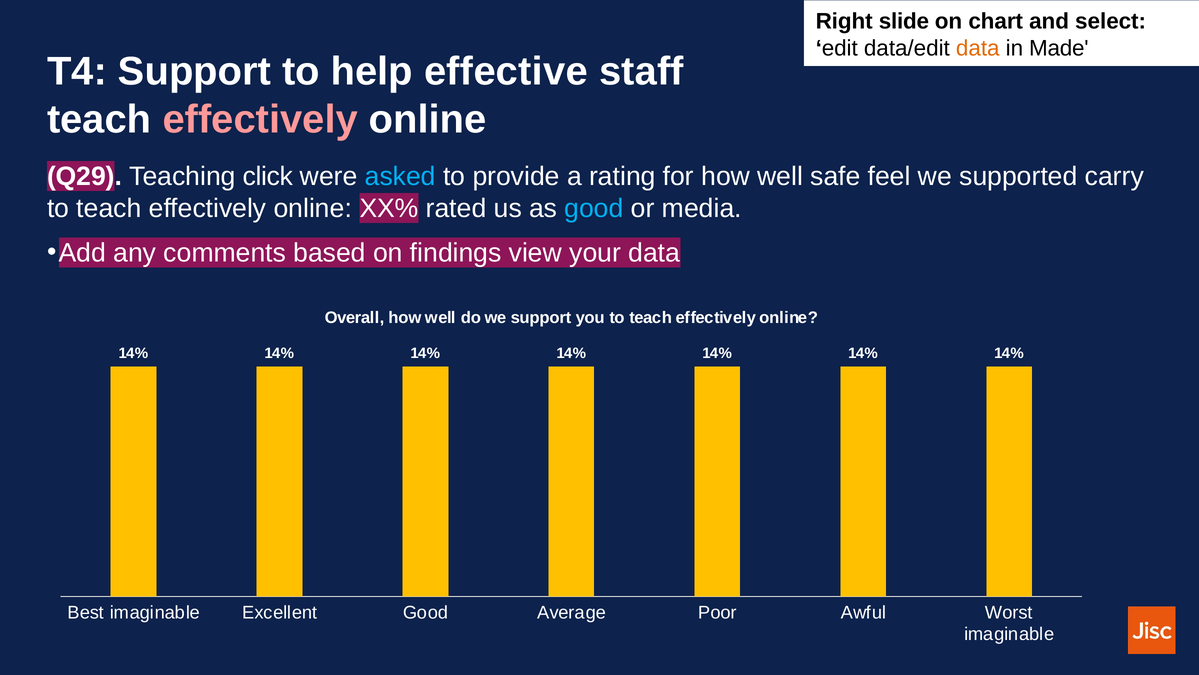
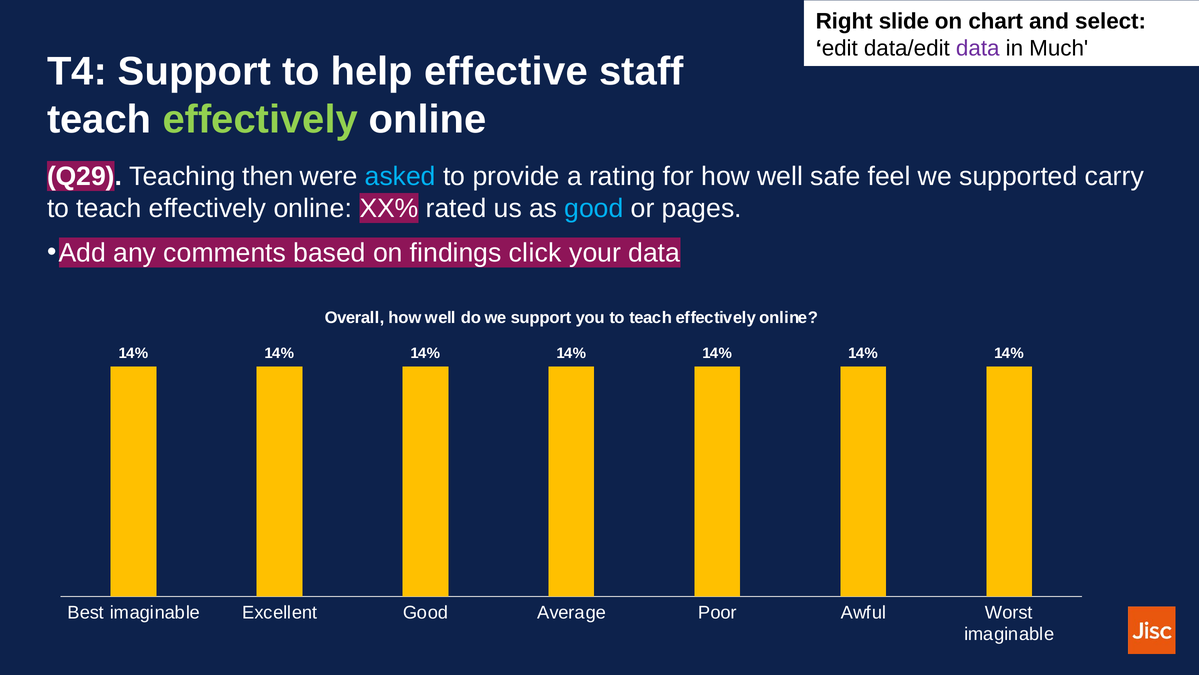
data colour: orange -> purple (978, 48)
Made: Made -> Much (1059, 48)
effectively colour: pink -> light green (260, 119)
click: click -> then (268, 176)
media: media -> pages (702, 208)
view: view -> click (535, 253)
